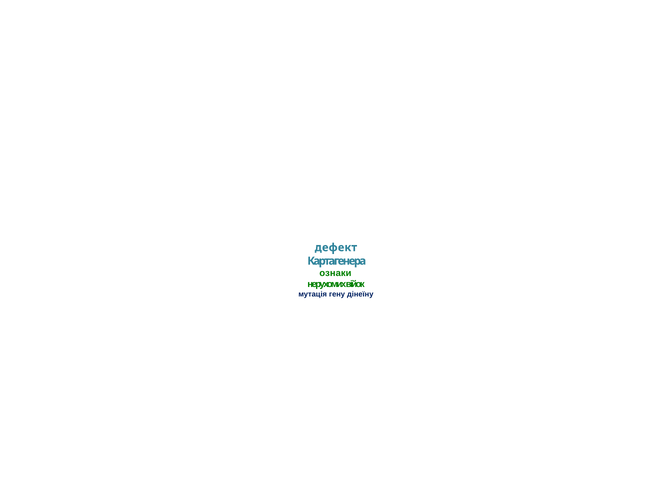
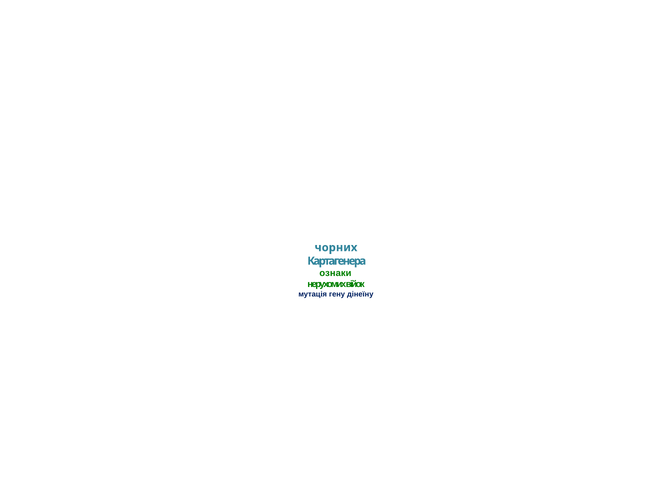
дефект: дефект -> чорних (336, 248)
